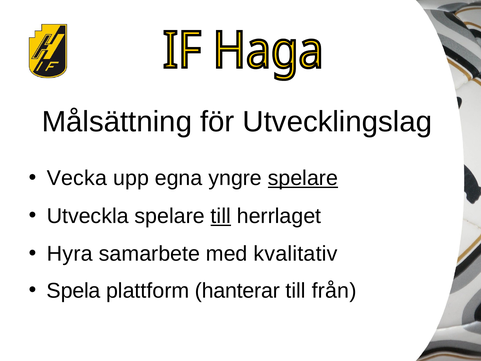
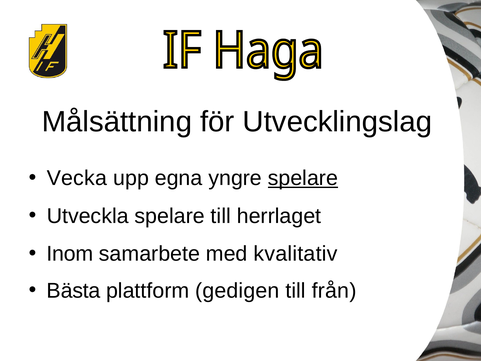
till underline: present -> none (221, 216)
Hyra: Hyra -> Inom (70, 254)
Spela: Spela -> Bästa (74, 290)
hanterar: hanterar -> gedigen (237, 290)
